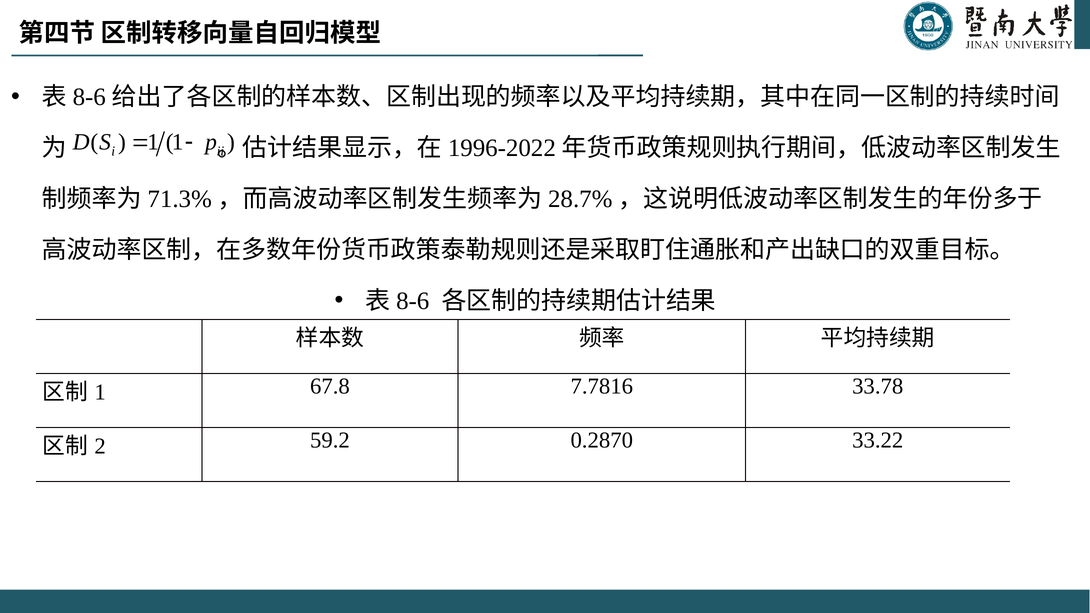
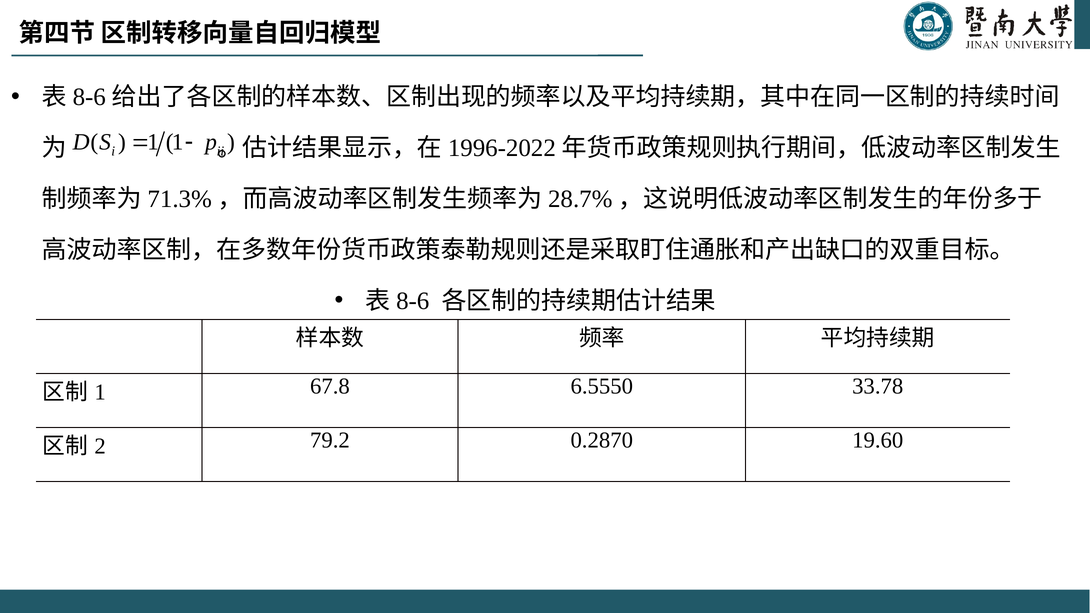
7.7816: 7.7816 -> 6.5550 (602, 386)
59.2: 59.2 -> 79.2 (330, 441)
33.22: 33.22 -> 19.60 (878, 441)
